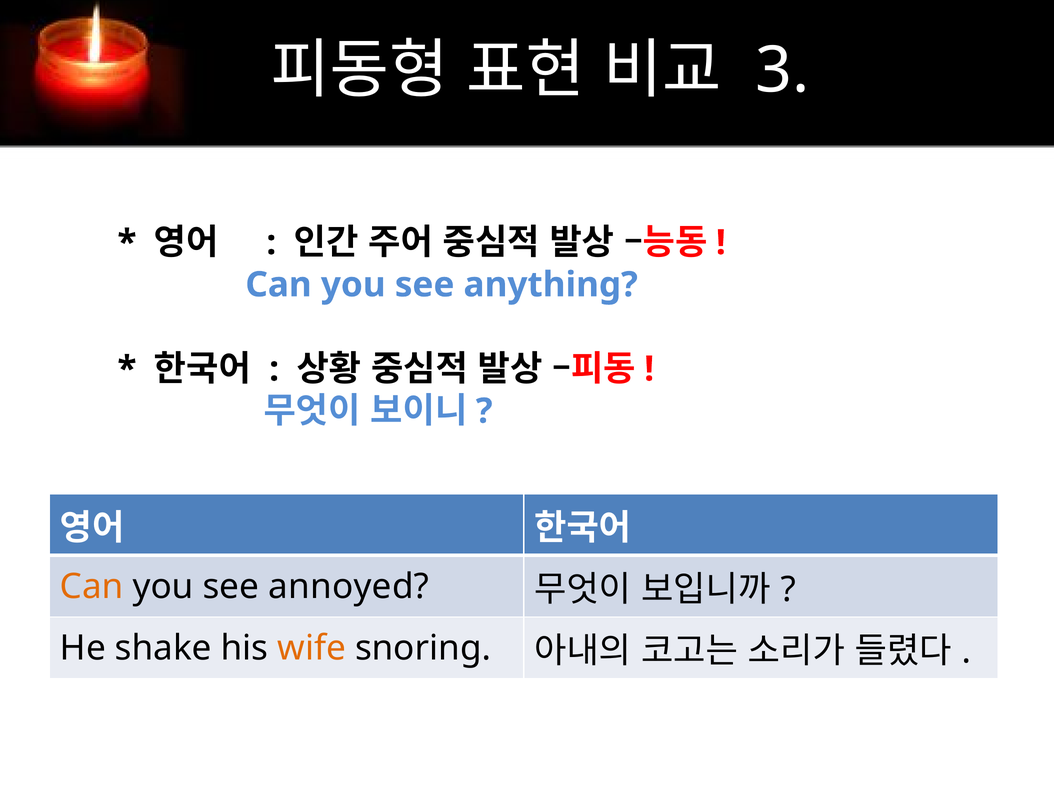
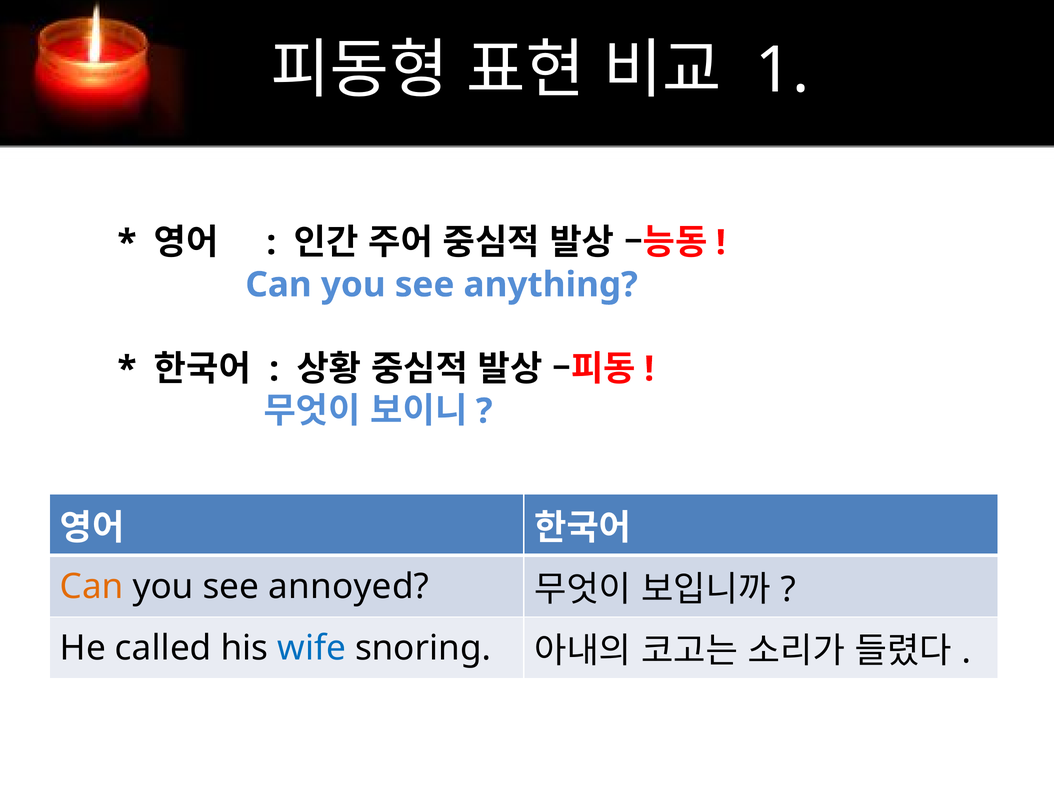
3: 3 -> 1 (782, 70)
shake: shake -> called (163, 649)
wife colour: orange -> blue (312, 649)
